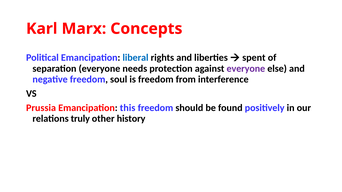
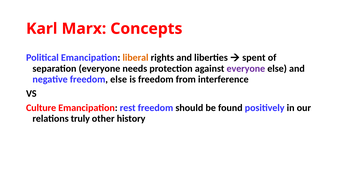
liberal colour: blue -> orange (136, 58)
freedom soul: soul -> else (119, 79)
Prussia: Prussia -> Culture (41, 108)
this: this -> rest (128, 108)
